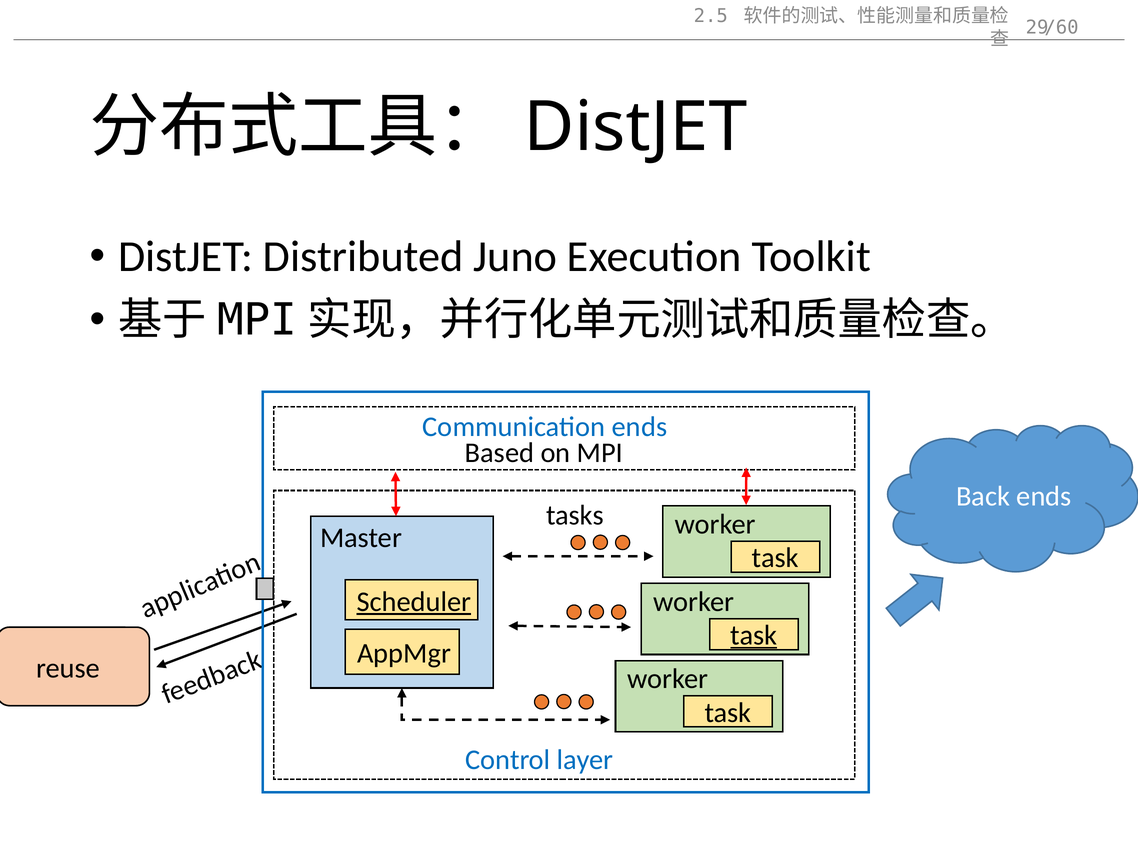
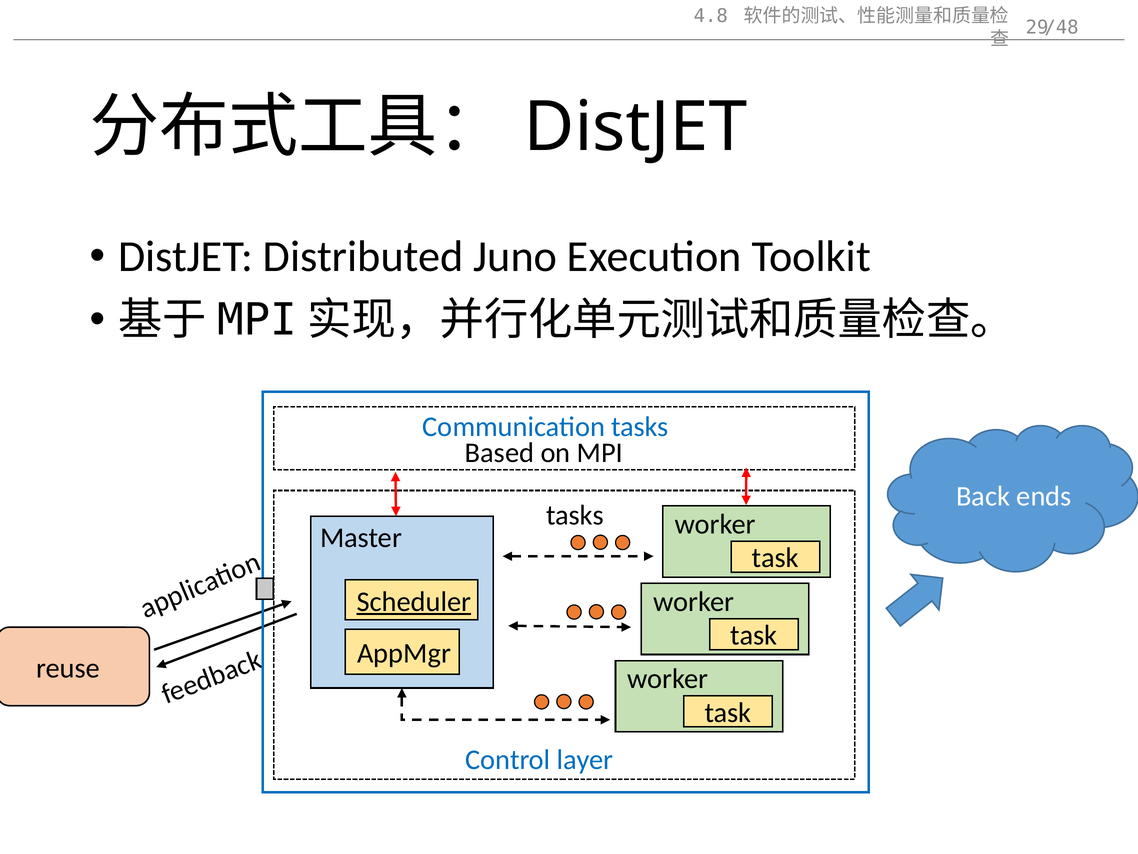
2.5: 2.5 -> 4.8 (711, 16)
/60: /60 -> /48 (1061, 27)
Communication ends: ends -> tasks (640, 427)
task underline: present -> none (754, 635)
